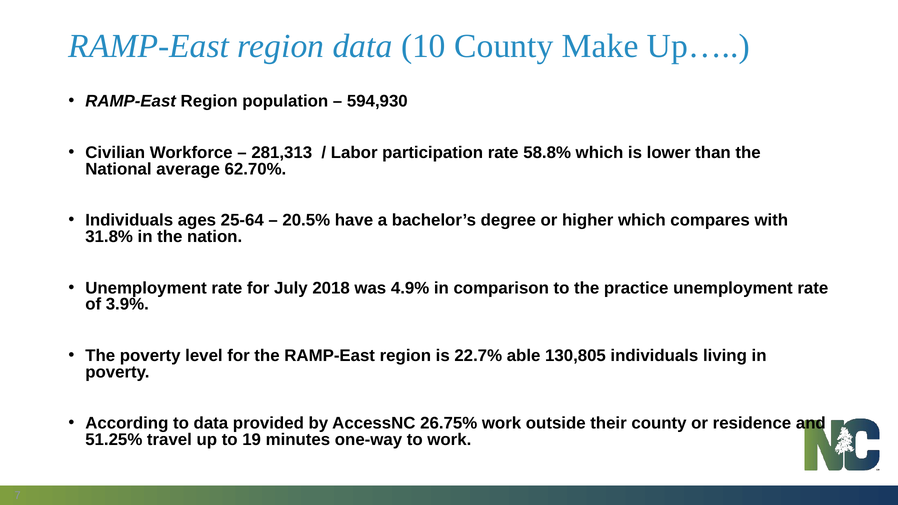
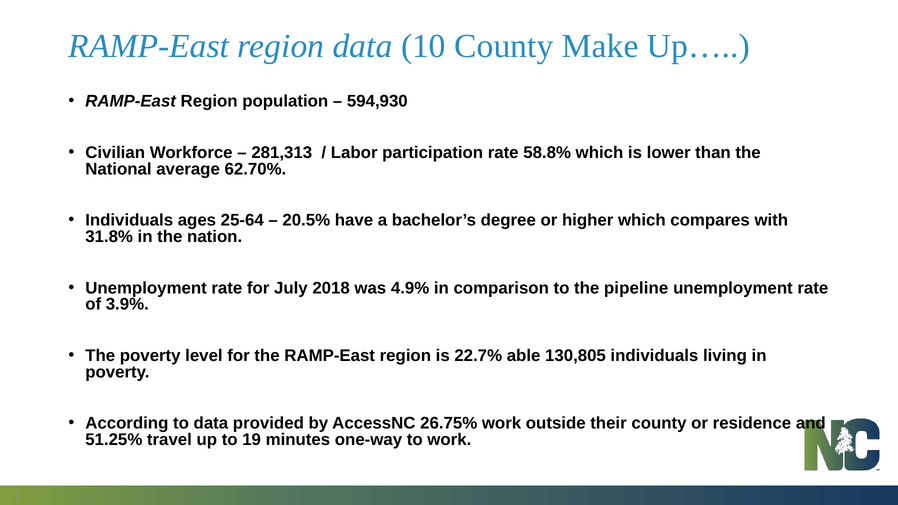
practice: practice -> pipeline (636, 288)
